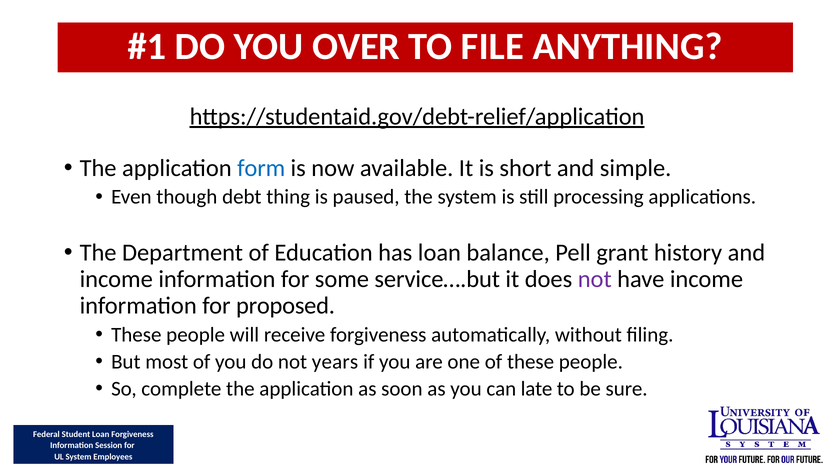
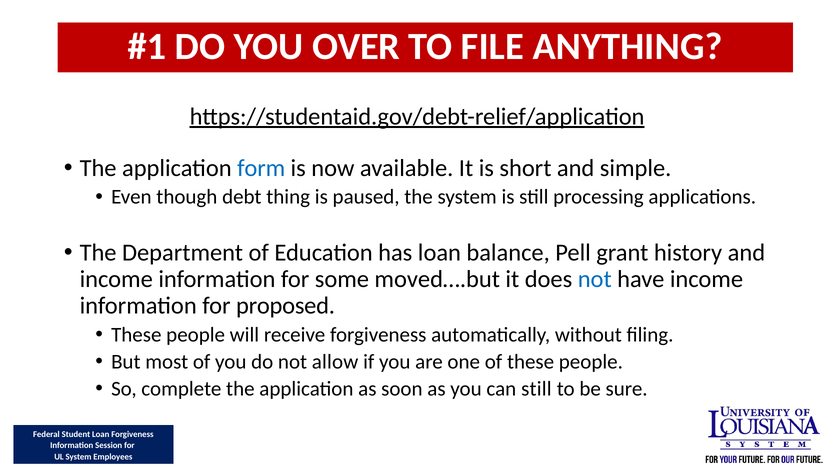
service….but: service….but -> moved….but (437, 280)
not colour: purple -> blue (595, 280)
years: years -> allow (335, 362)
can late: late -> still (536, 389)
